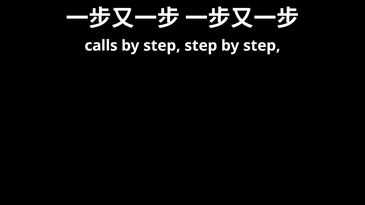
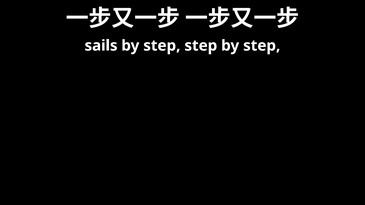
calls: calls -> sails (101, 46)
